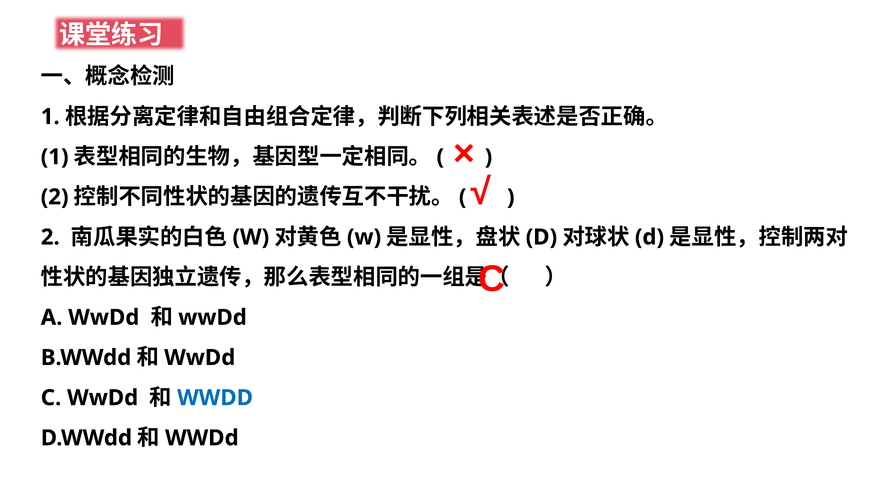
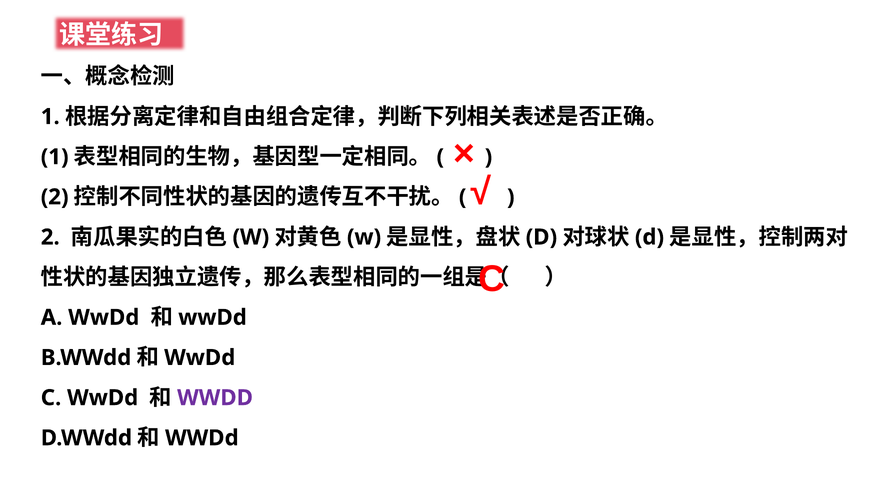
WWDD colour: blue -> purple (215, 398)
